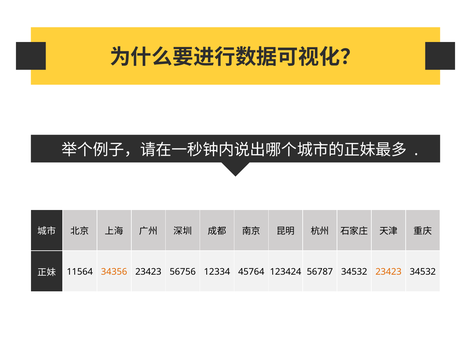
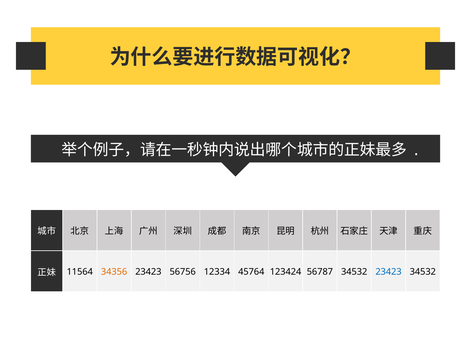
23423 colour: orange -> blue (389, 272)
